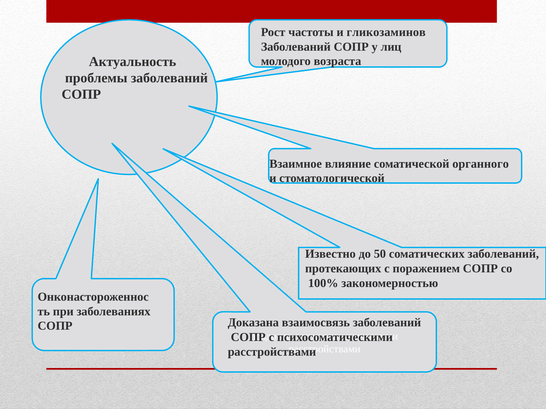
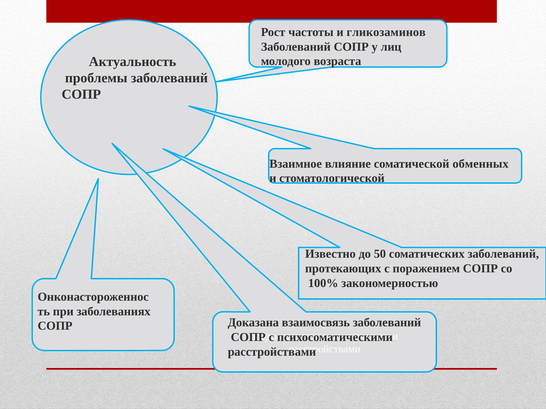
органного: органного -> обменных (481, 164)
